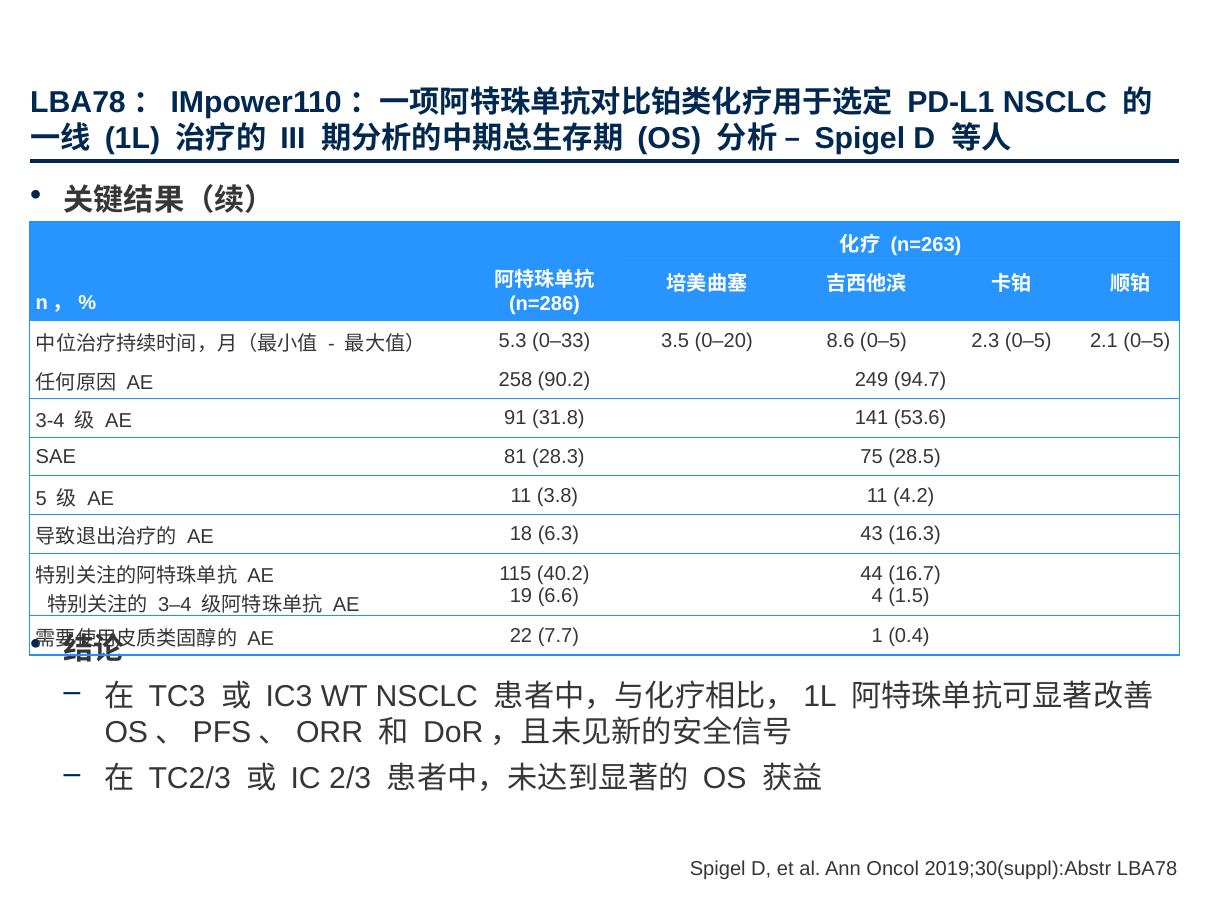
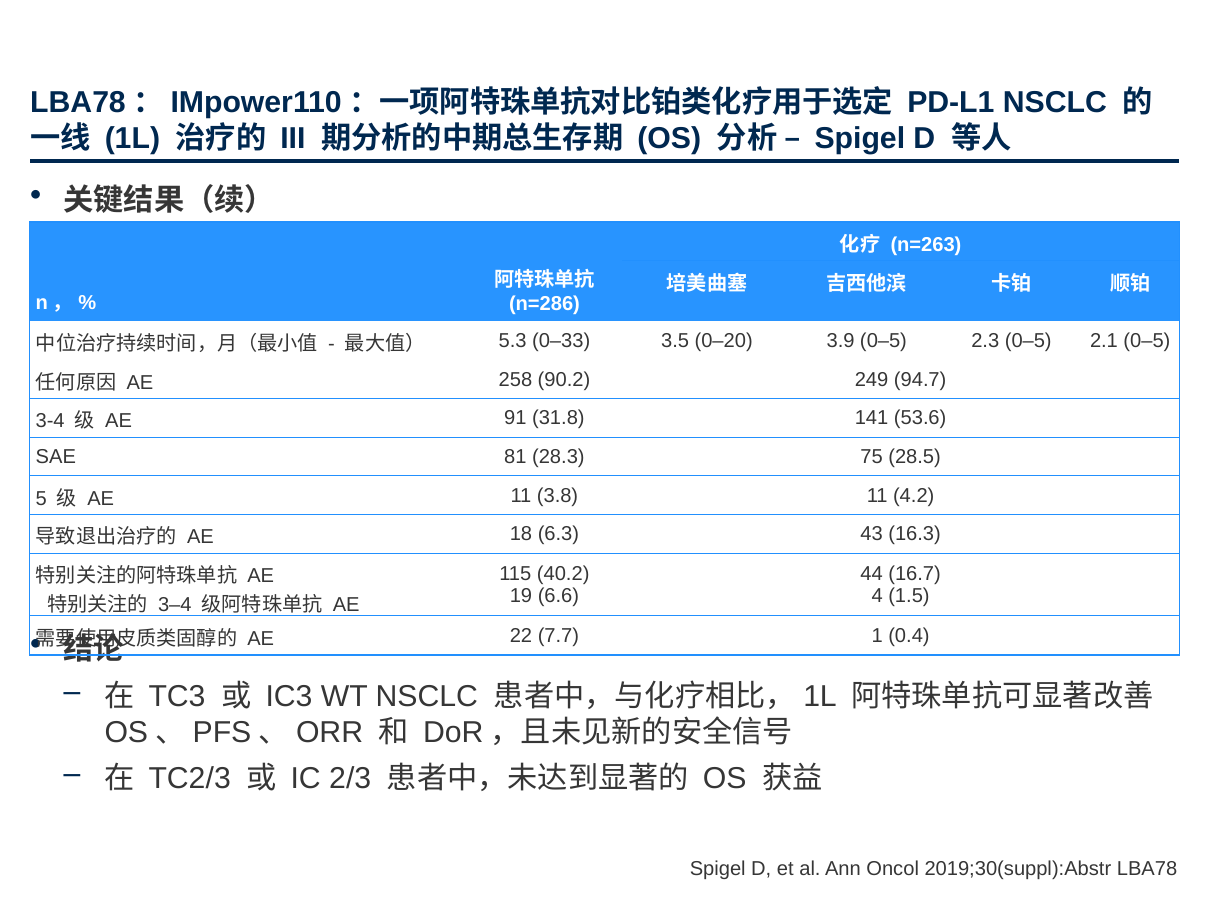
8.6: 8.6 -> 3.9 (841, 341)
